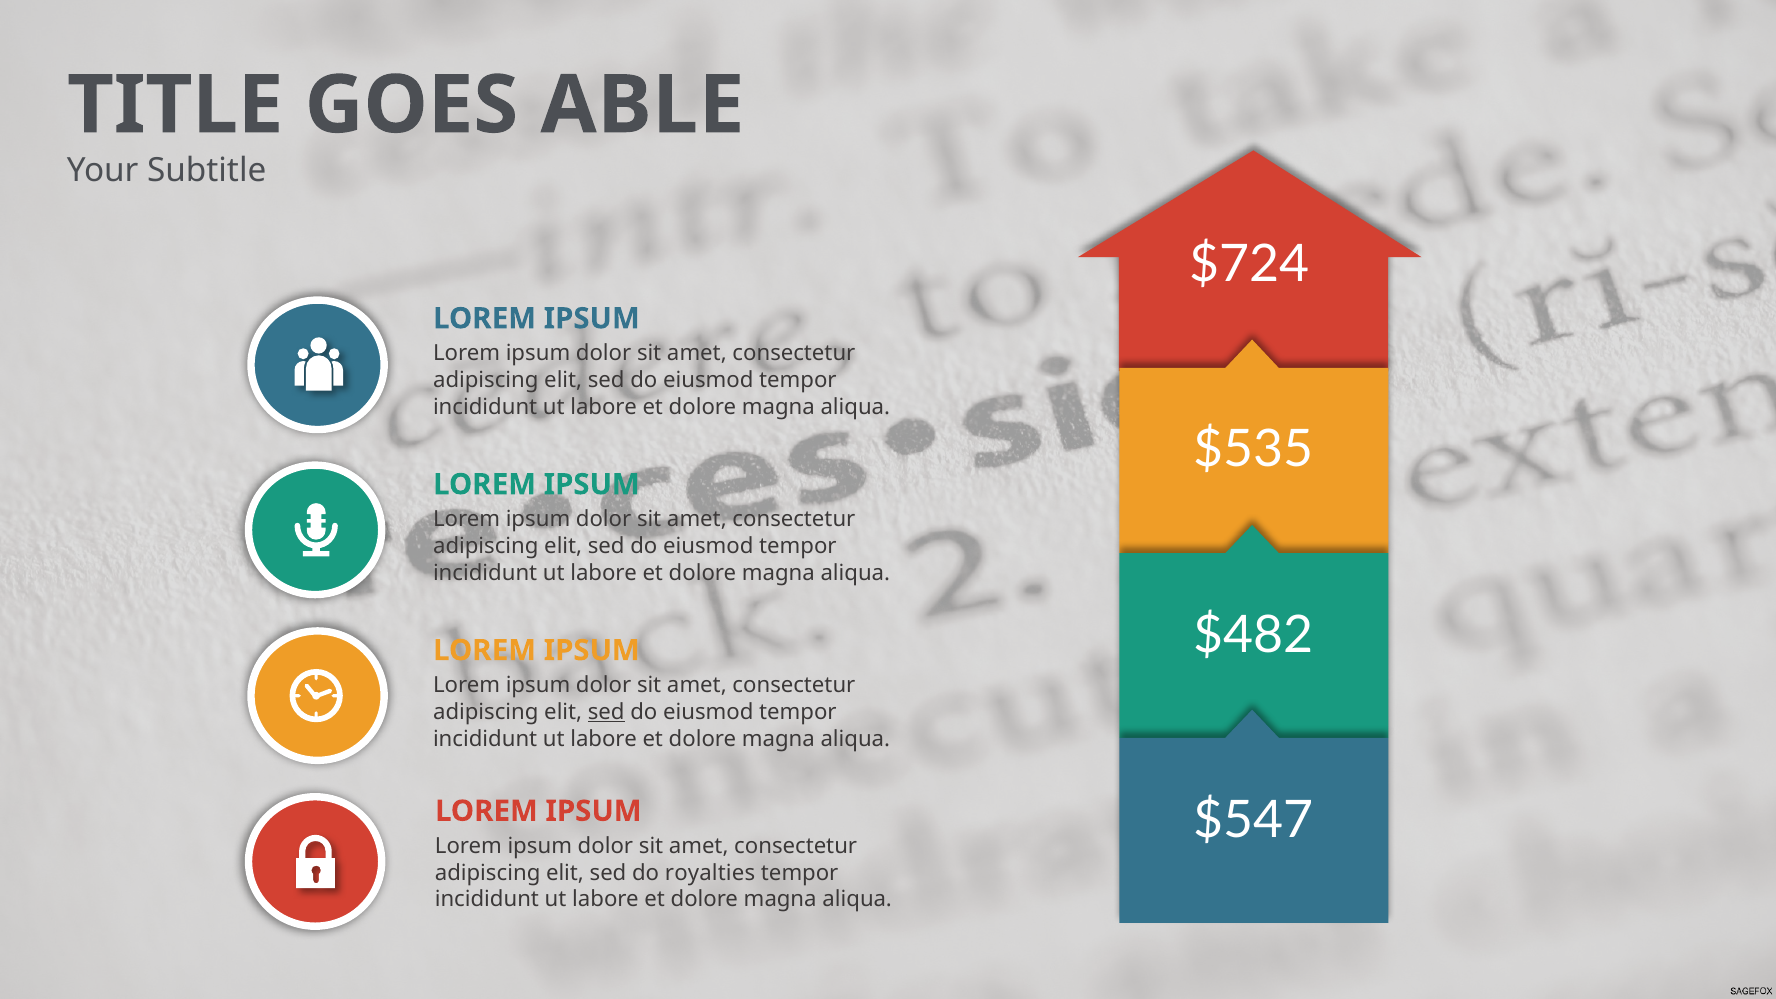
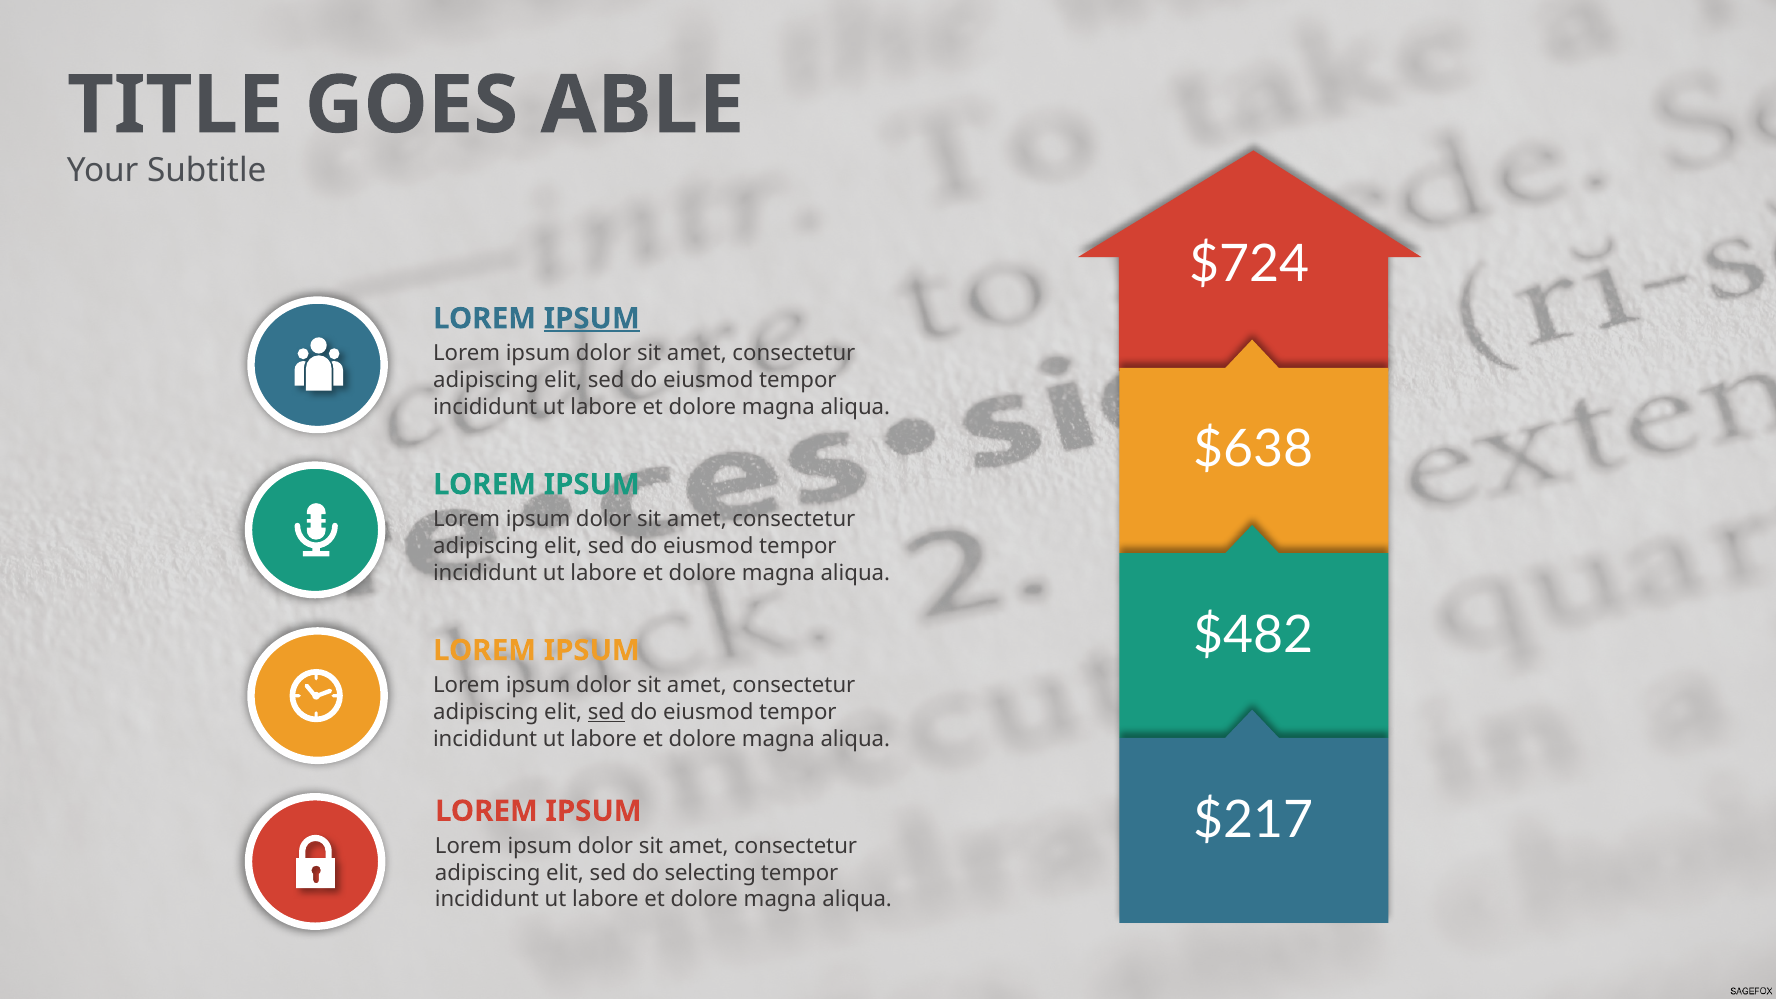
IPSUM underline: none -> present (592, 319)
$535: $535 -> $638 (1254, 450)
$547: $547 -> $217 (1254, 820)
royalties: royalties -> selecting (710, 873)
